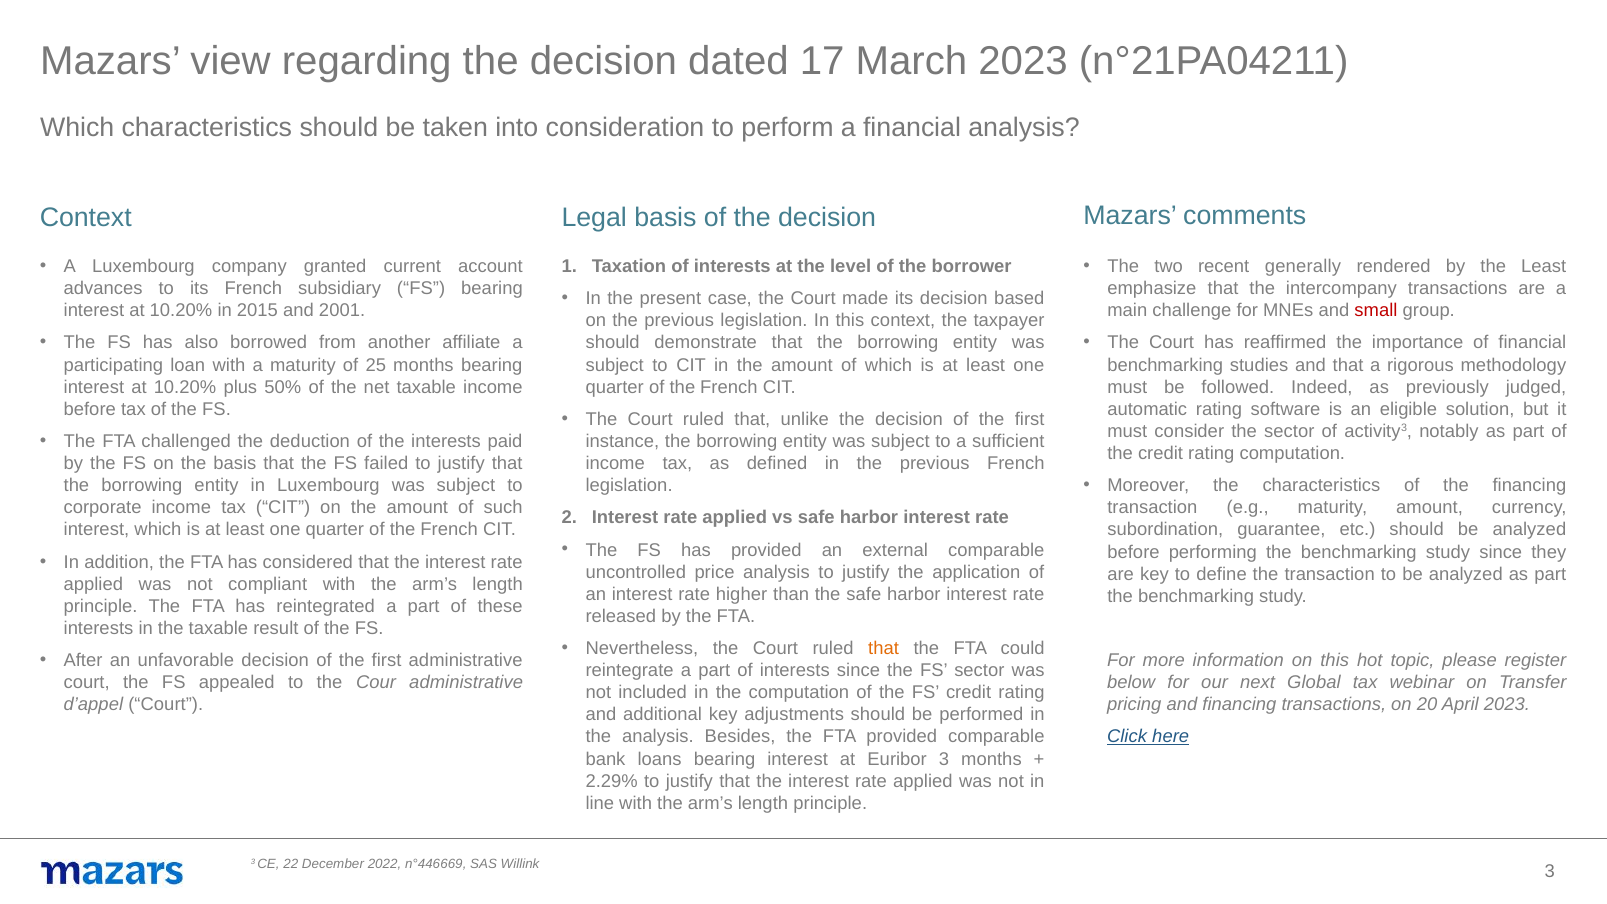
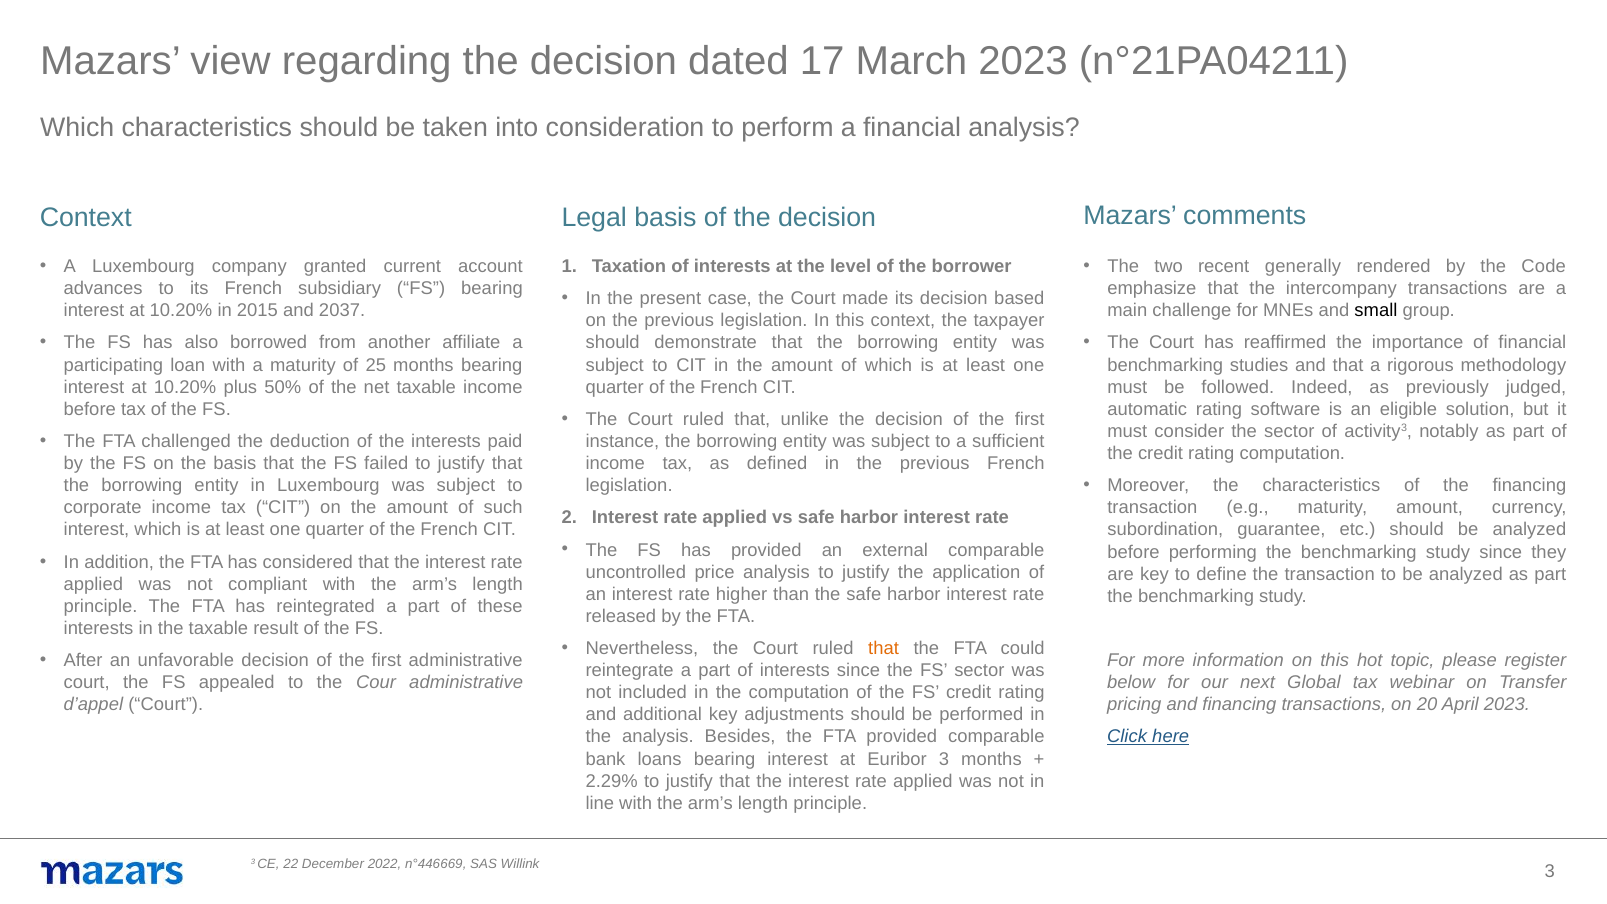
the Least: Least -> Code (1544, 266)
2001: 2001 -> 2037 (342, 311)
small colour: red -> black (1376, 311)
